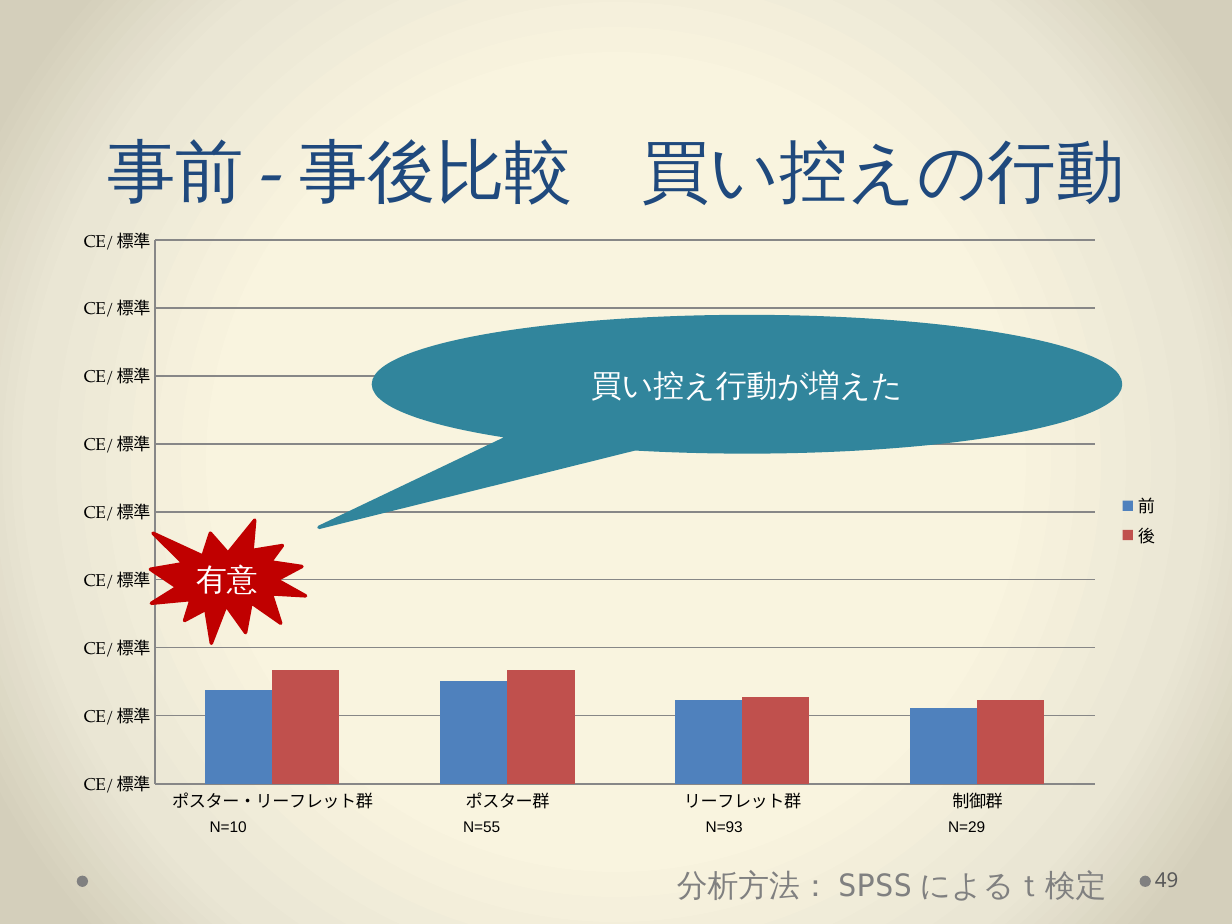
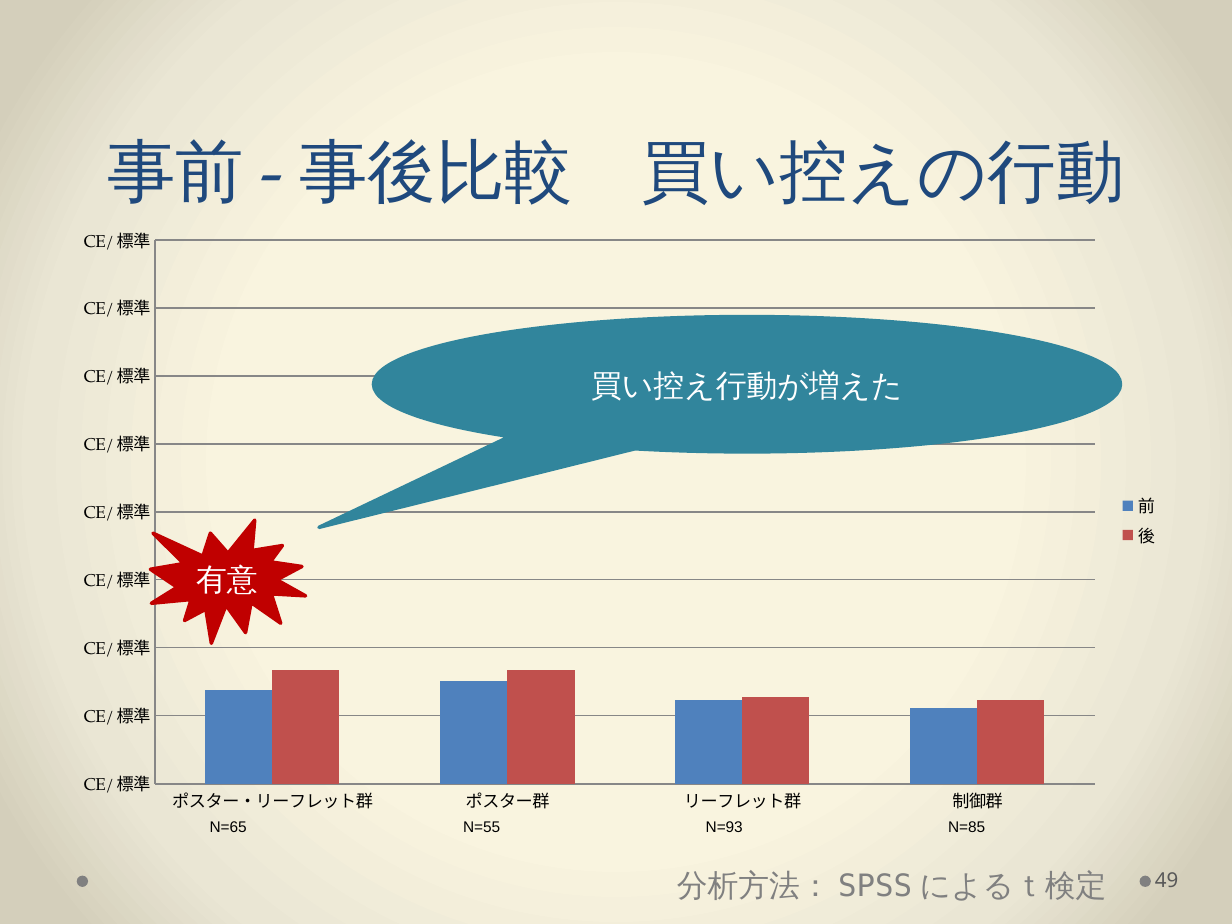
N=10: N=10 -> N=65 (228, 828)
N=29: N=29 -> N=85 (967, 828)
